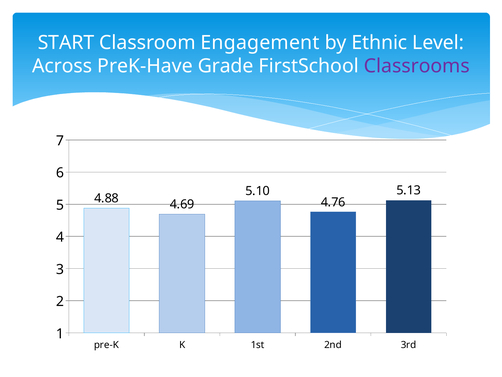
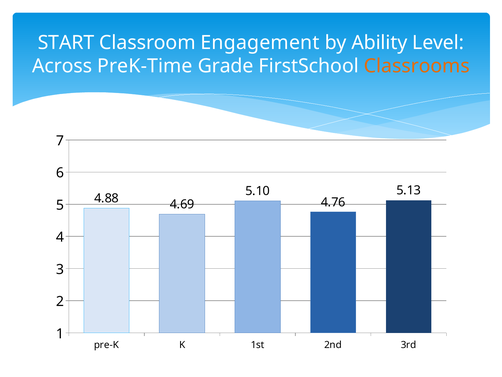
Ethnic: Ethnic -> Ability (379, 43)
PreK-Have: PreK-Have -> PreK-Time (145, 66)
Classrooms colour: purple -> orange (417, 66)
